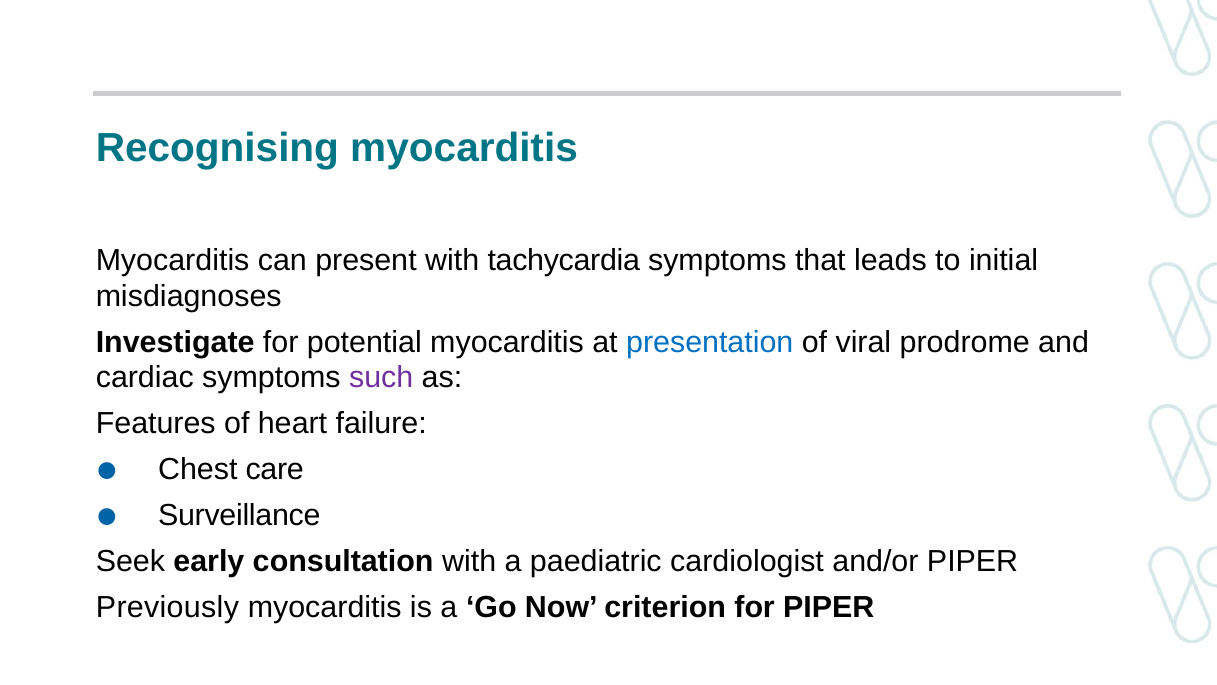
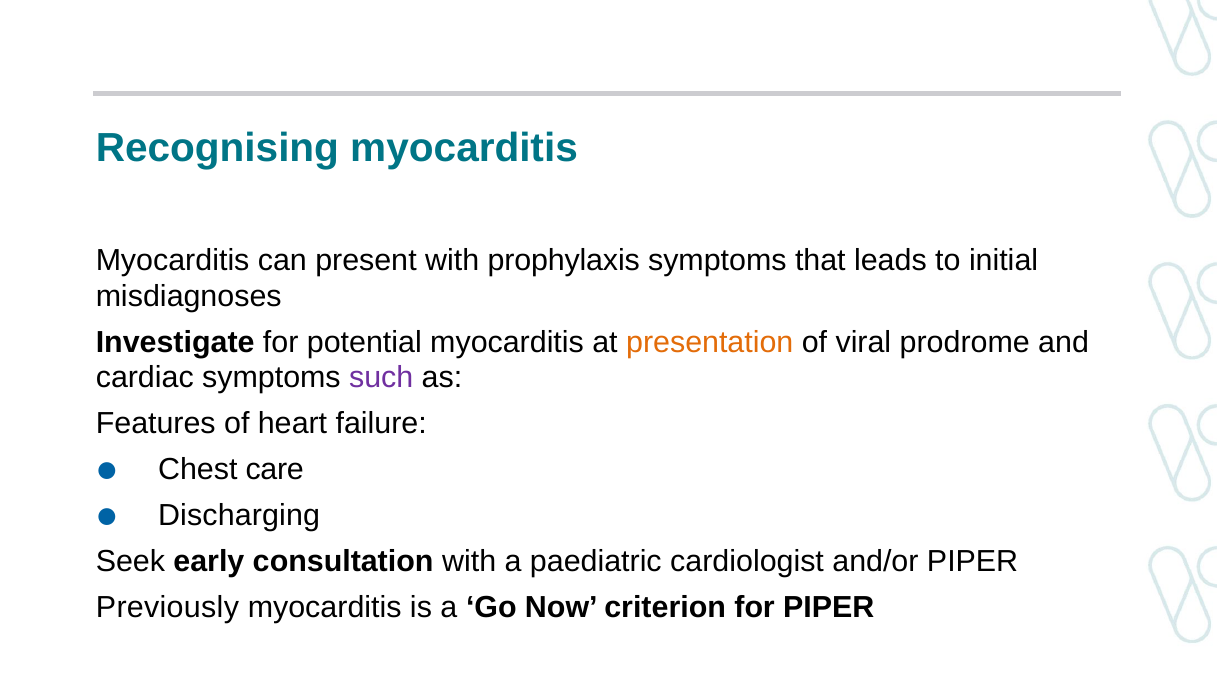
tachycardia: tachycardia -> prophylaxis (564, 261)
presentation colour: blue -> orange (710, 342)
Surveillance: Surveillance -> Discharging (239, 516)
